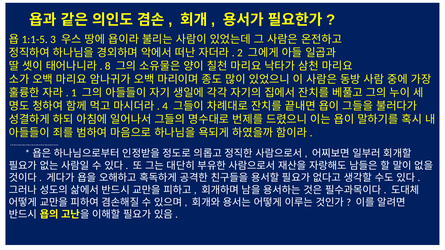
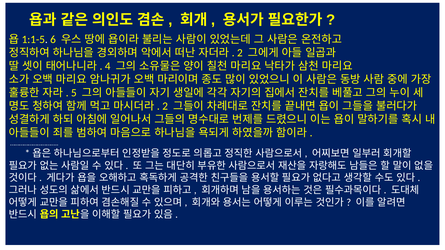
3: 3 -> 6 (53, 40)
8: 8 -> 4 (108, 66)
1: 1 -> 5 (74, 93)
4: 4 -> 2 (165, 106)
